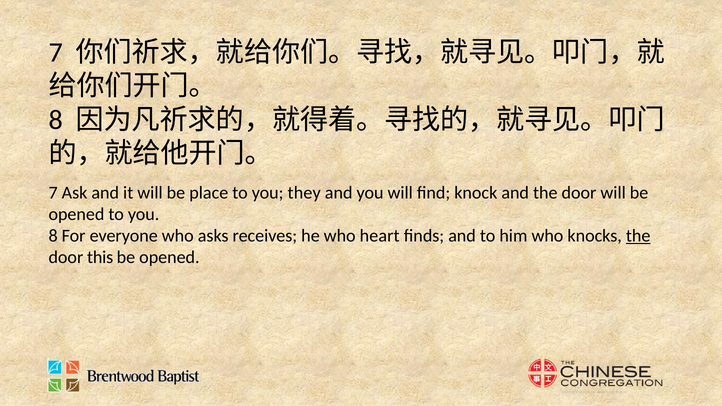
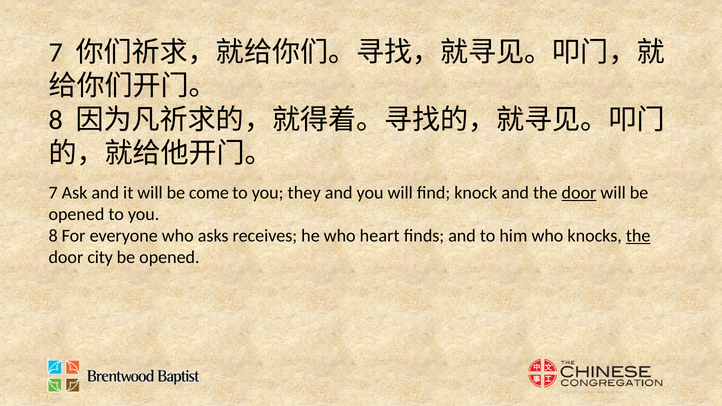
place: place -> come (209, 193)
door underline: none -> present (579, 193)
this: this -> city (100, 258)
